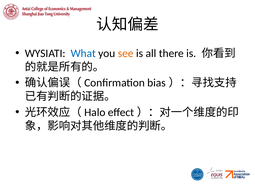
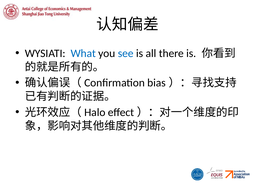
see colour: orange -> blue (126, 53)
